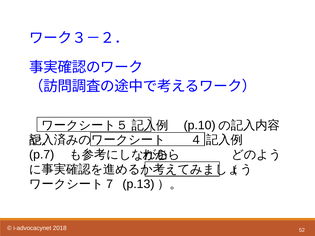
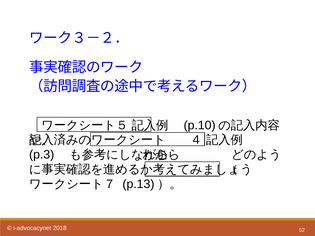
p.7: p.7 -> p.3 (42, 155)
